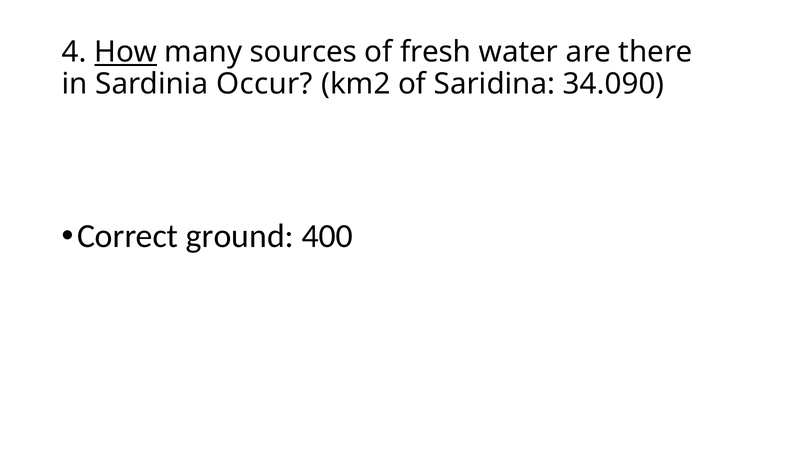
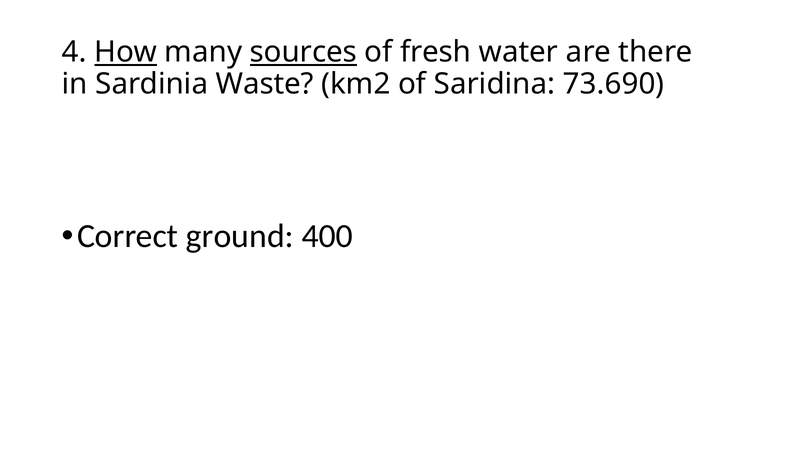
sources underline: none -> present (303, 52)
Occur: Occur -> Waste (265, 84)
34.090: 34.090 -> 73.690 (614, 84)
